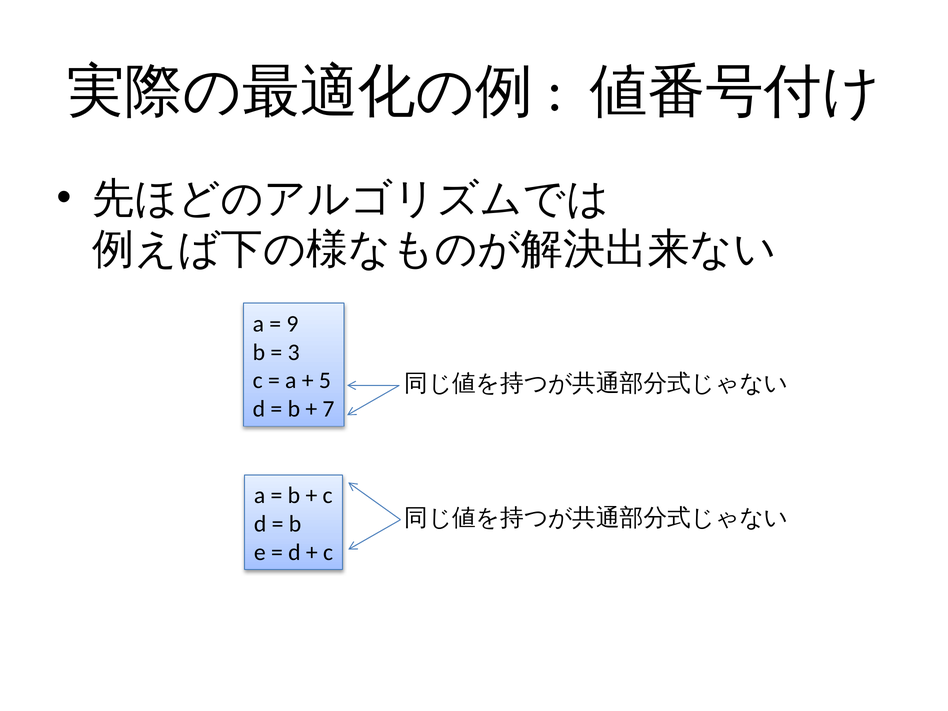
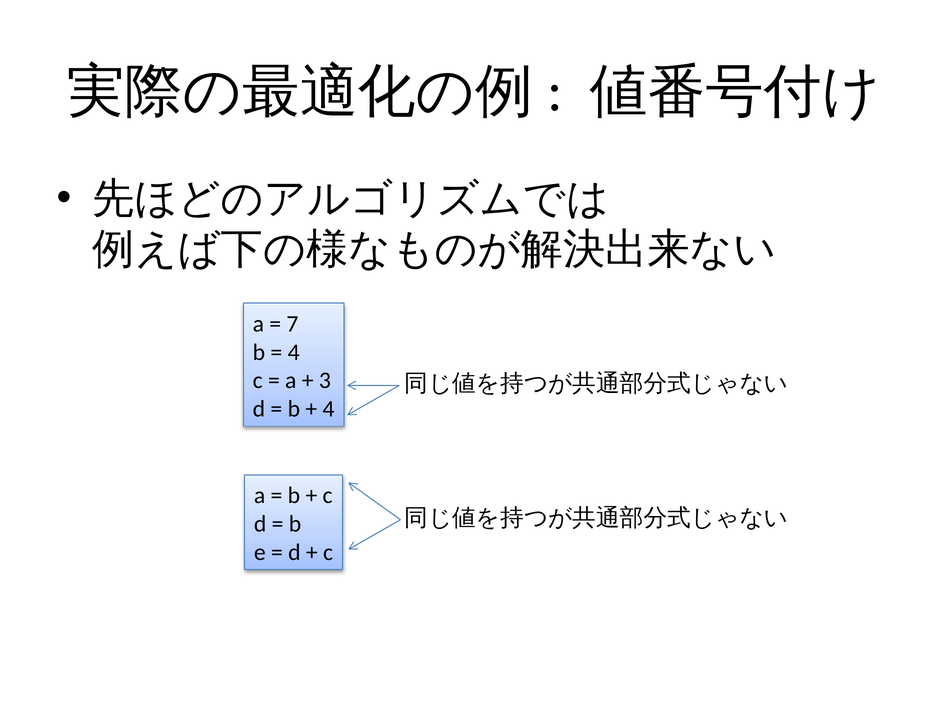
9: 9 -> 7 (292, 324)
3: 3 -> 4 (294, 352)
5: 5 -> 3 (325, 381)
7: 7 -> 4 (328, 409)
